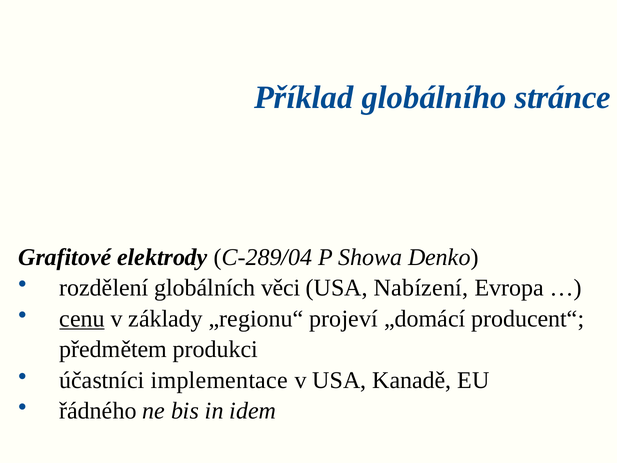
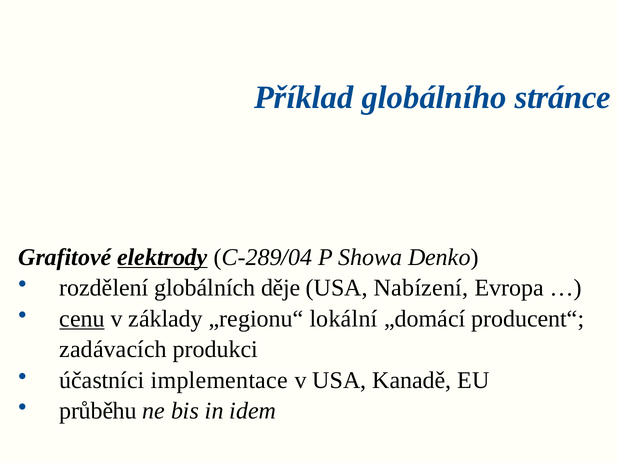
elektrody underline: none -> present (162, 257)
věci: věci -> děje (281, 288)
projeví: projeví -> lokální (344, 318)
předmětem: předmětem -> zadávacích (113, 349)
řádného: řádného -> průběhu (98, 411)
